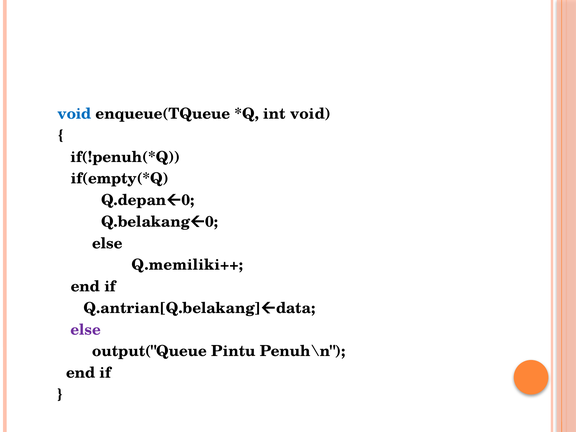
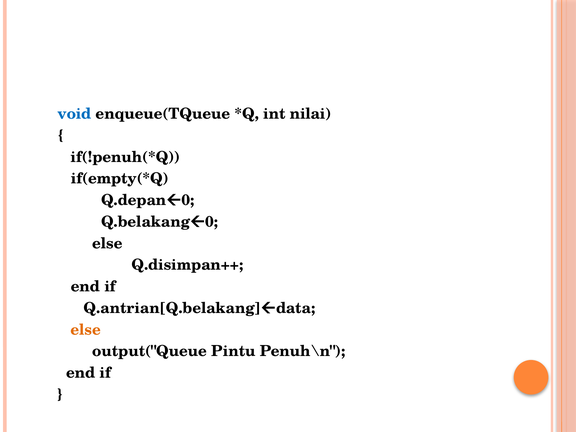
int void: void -> nilai (311, 114)
Q.memiliki++: Q.memiliki++ -> Q.disimpan++ (187, 265)
else colour: purple -> orange (86, 330)
